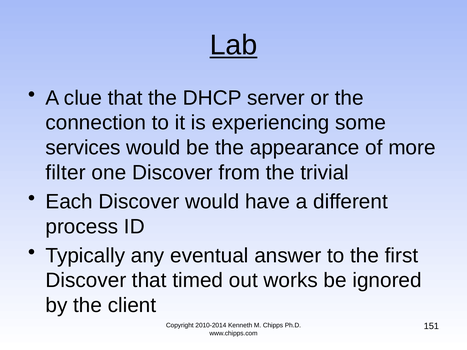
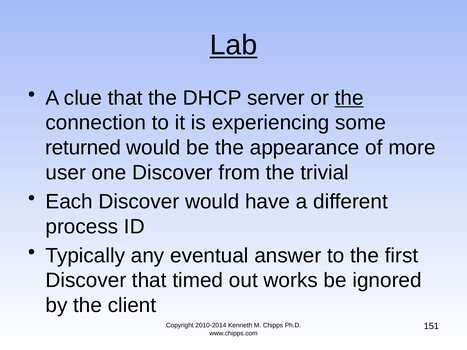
the underline: none -> present (349, 98)
services: services -> returned (83, 148)
filter: filter -> user (66, 173)
